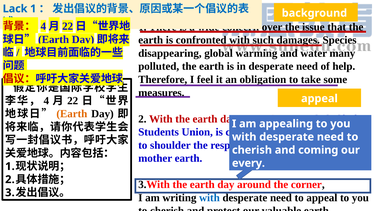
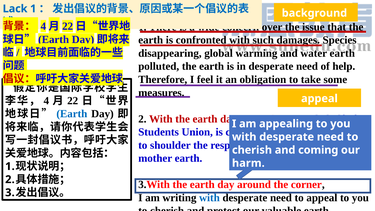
water many: many -> earth (342, 53)
Earth colour: orange -> blue (72, 114)
every: every -> harm (248, 163)
